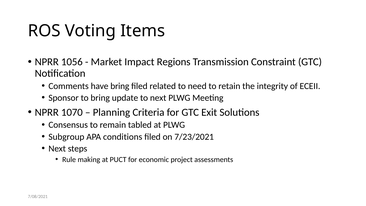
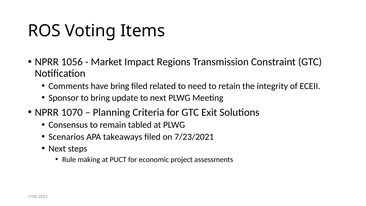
Subgroup: Subgroup -> Scenarios (66, 137)
conditions: conditions -> takeaways (123, 137)
